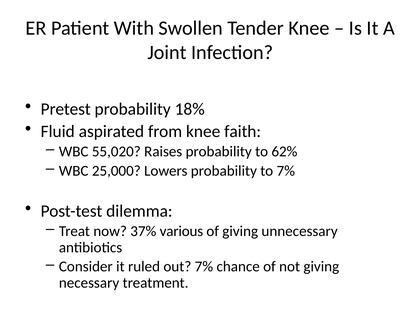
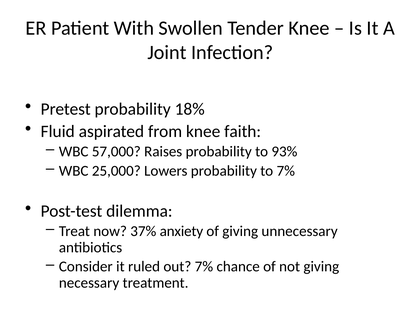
55,020: 55,020 -> 57,000 (116, 151)
62%: 62% -> 93% (284, 151)
various: various -> anxiety (181, 231)
